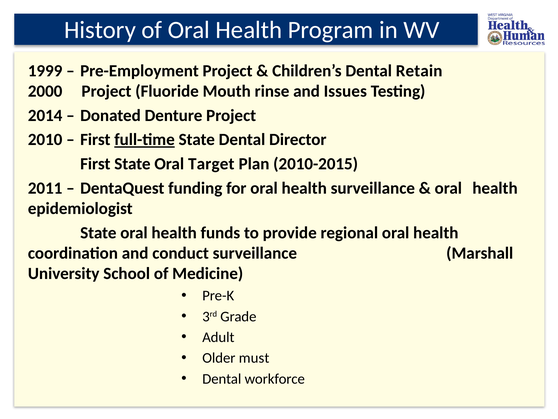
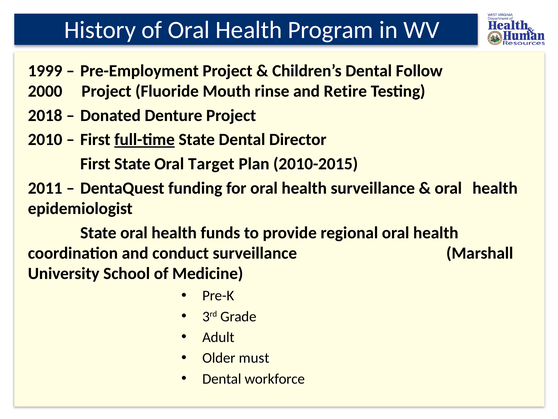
Retain: Retain -> Follow (419, 71)
Issues: Issues -> Retire (345, 91)
2014: 2014 -> 2018 (45, 115)
